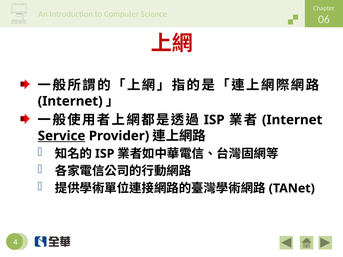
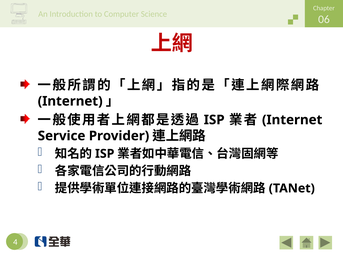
Service underline: present -> none (62, 136)
